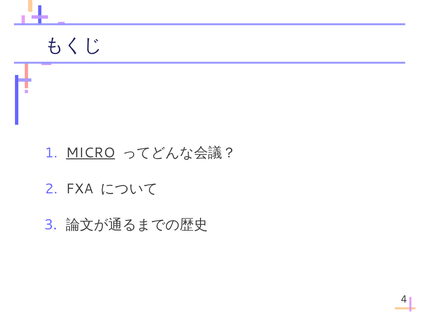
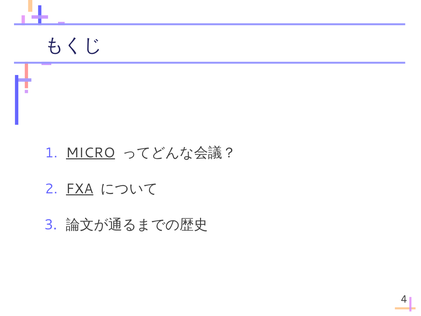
FXA underline: none -> present (80, 189)
